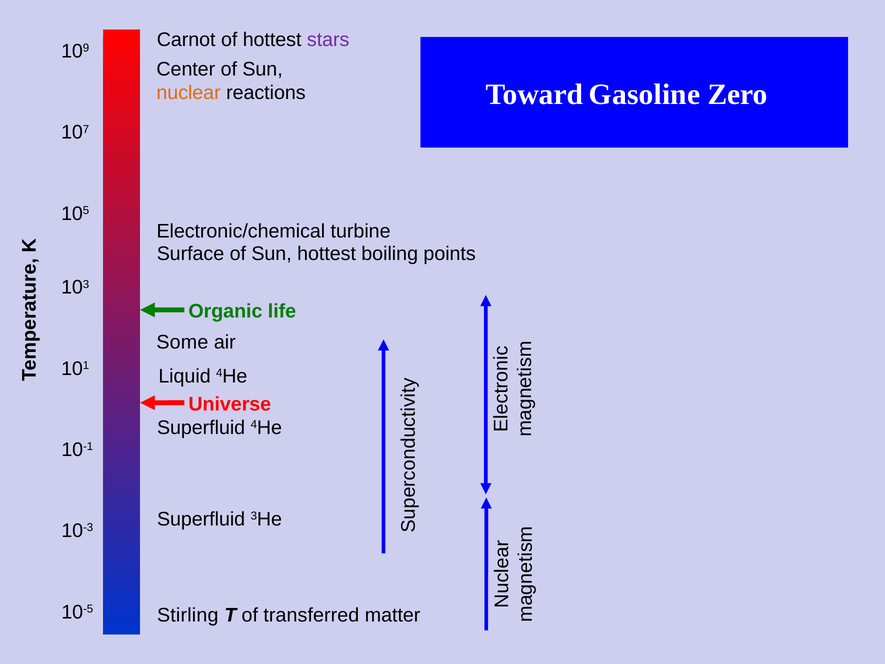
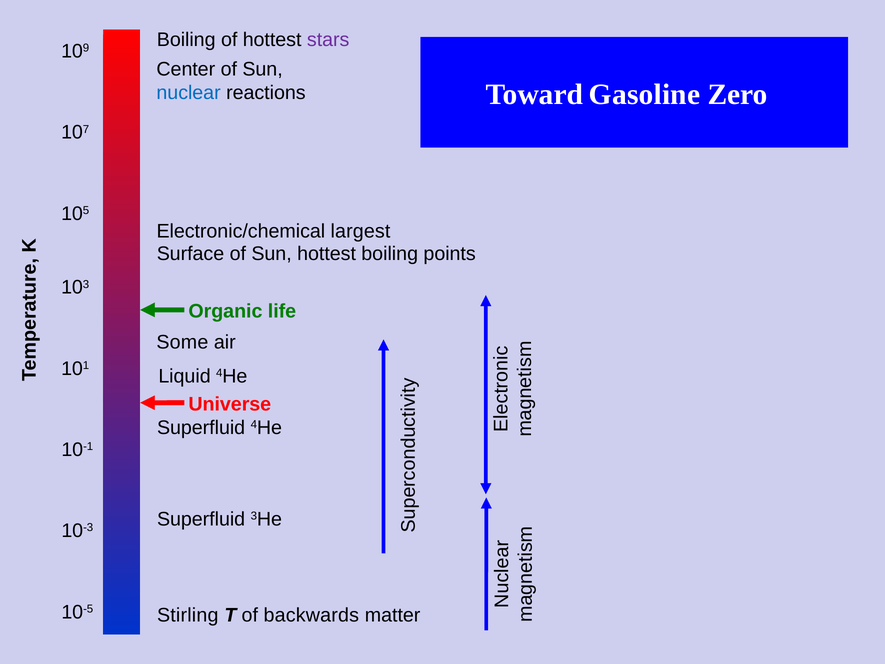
Carnot: Carnot -> Boiling (186, 40)
nuclear colour: orange -> blue (189, 93)
turbine: turbine -> largest (361, 231)
transferred: transferred -> backwards (311, 615)
